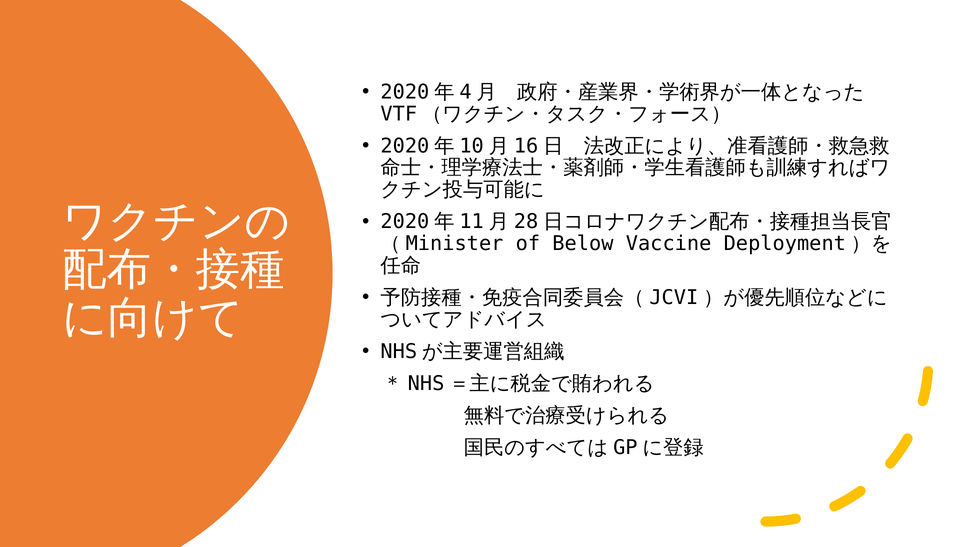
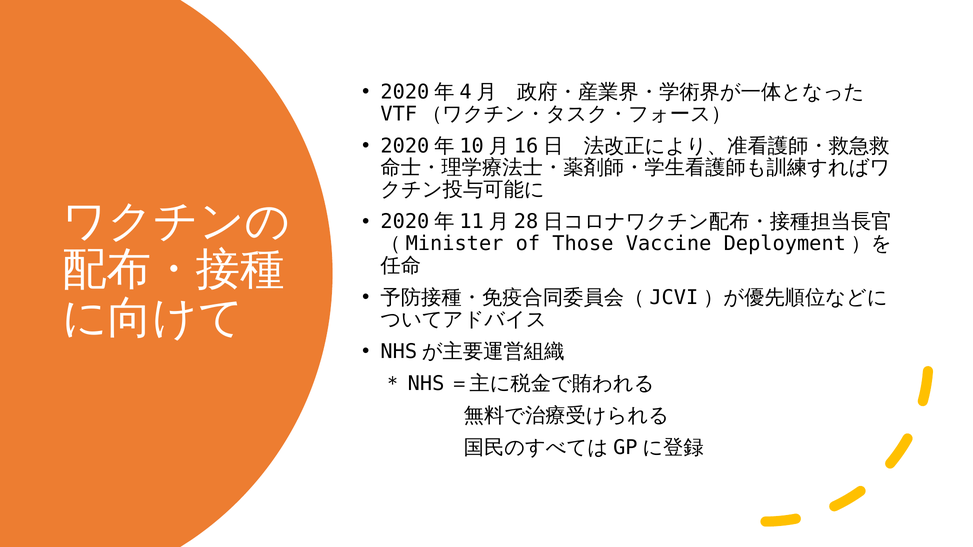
Below: Below -> Those (583, 244)
